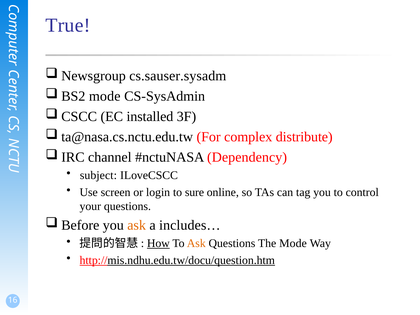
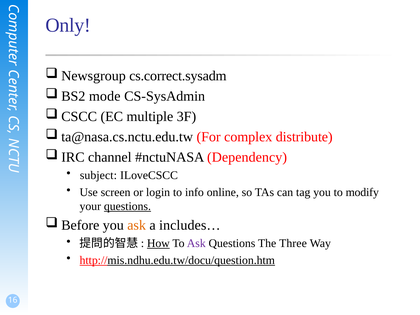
True: True -> Only (68, 25)
cs.sauser.sysadm: cs.sauser.sysadm -> cs.correct.sysadm (178, 76)
installed: installed -> multiple (150, 117)
sure: sure -> info (194, 192)
control: control -> modify (362, 192)
questions underline: none -> present (127, 206)
Ask colour: orange -> purple (196, 243)
The Mode: Mode -> Three (293, 243)
